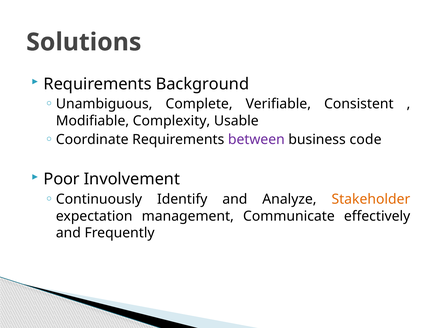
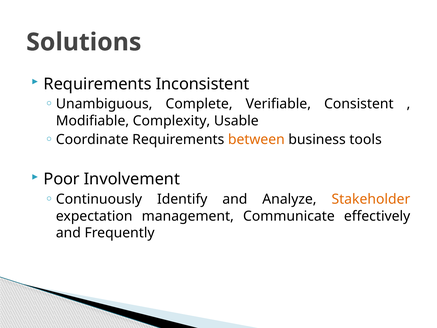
Background: Background -> Inconsistent (203, 84)
between colour: purple -> orange (256, 140)
code: code -> tools (366, 140)
